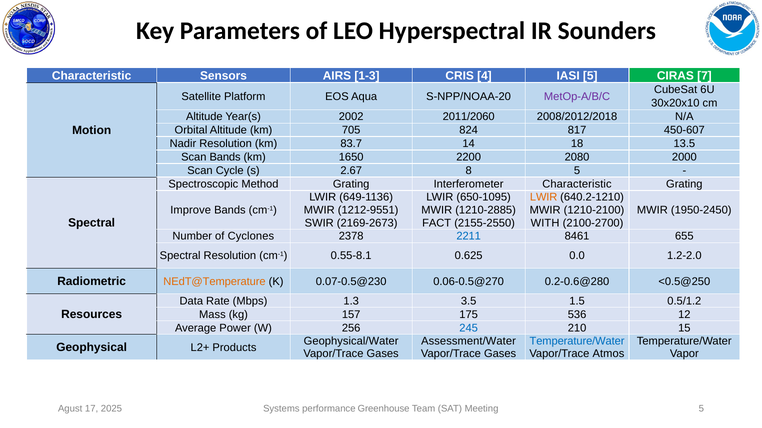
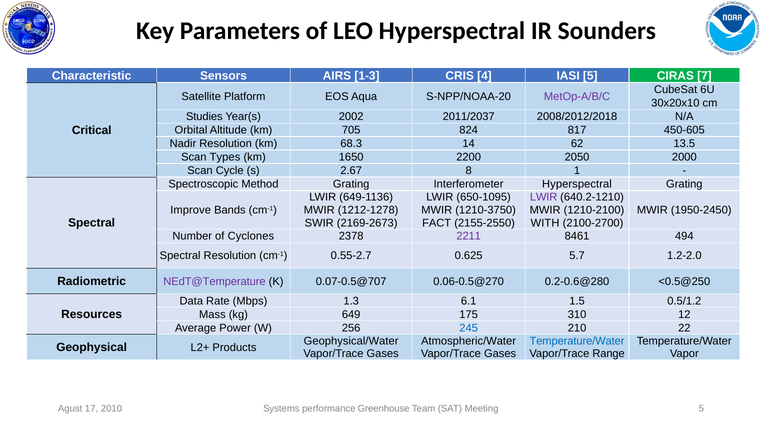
Altitude: Altitude -> Studies (204, 117)
2011/2060: 2011/2060 -> 2011/2037 (469, 117)
Motion: Motion -> Critical (92, 130)
450-607: 450-607 -> 450-605 (684, 130)
83.7: 83.7 -> 68.3 (351, 144)
18: 18 -> 62 (577, 144)
Scan Bands: Bands -> Types (225, 157)
2080: 2080 -> 2050 (577, 157)
8 5: 5 -> 1 (577, 171)
Interferometer Characteristic: Characteristic -> Hyperspectral (577, 184)
LWIR colour: orange -> purple (544, 198)
1212-9551: 1212-9551 -> 1212-1278 (368, 210)
1210-2885: 1210-2885 -> 1210-3750 (486, 210)
2211 colour: blue -> purple (469, 237)
655: 655 -> 494 (684, 237)
0.55-8.1: 0.55-8.1 -> 0.55-2.7 (351, 256)
0.0: 0.0 -> 5.7 (577, 256)
NEdT@Temperature colour: orange -> purple (215, 282)
0.07-0.5@230: 0.07-0.5@230 -> 0.07-0.5@707 (351, 282)
3.5: 3.5 -> 6.1 (469, 301)
157: 157 -> 649 (351, 315)
536: 536 -> 310 (577, 315)
15: 15 -> 22 (684, 328)
Assessment/Water: Assessment/Water -> Atmospheric/Water (469, 342)
Atmos: Atmos -> Range (609, 354)
2025: 2025 -> 2010 (111, 409)
